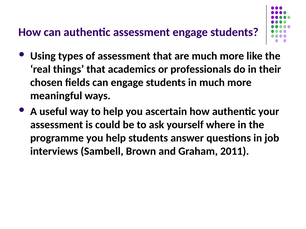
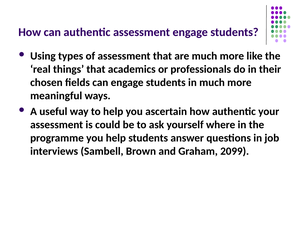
2011: 2011 -> 2099 (235, 152)
